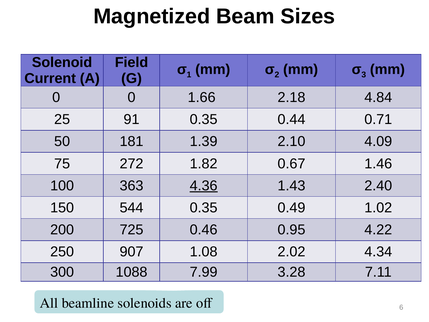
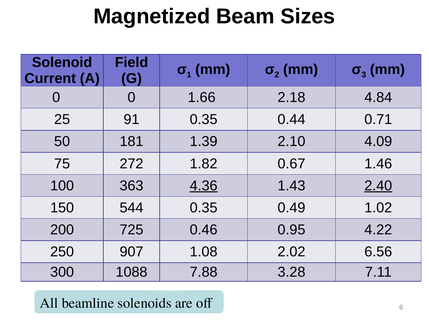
2.40 underline: none -> present (378, 186)
4.34: 4.34 -> 6.56 (378, 252)
7.99: 7.99 -> 7.88 (204, 272)
